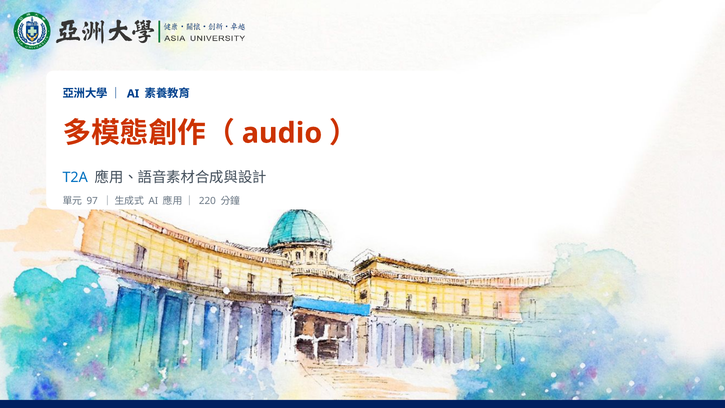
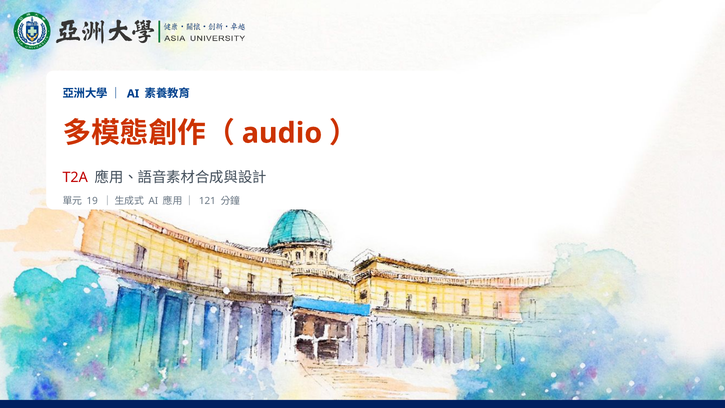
T2A colour: blue -> red (75, 177)
97: 97 -> 19 (92, 201)
220: 220 -> 121 (207, 201)
